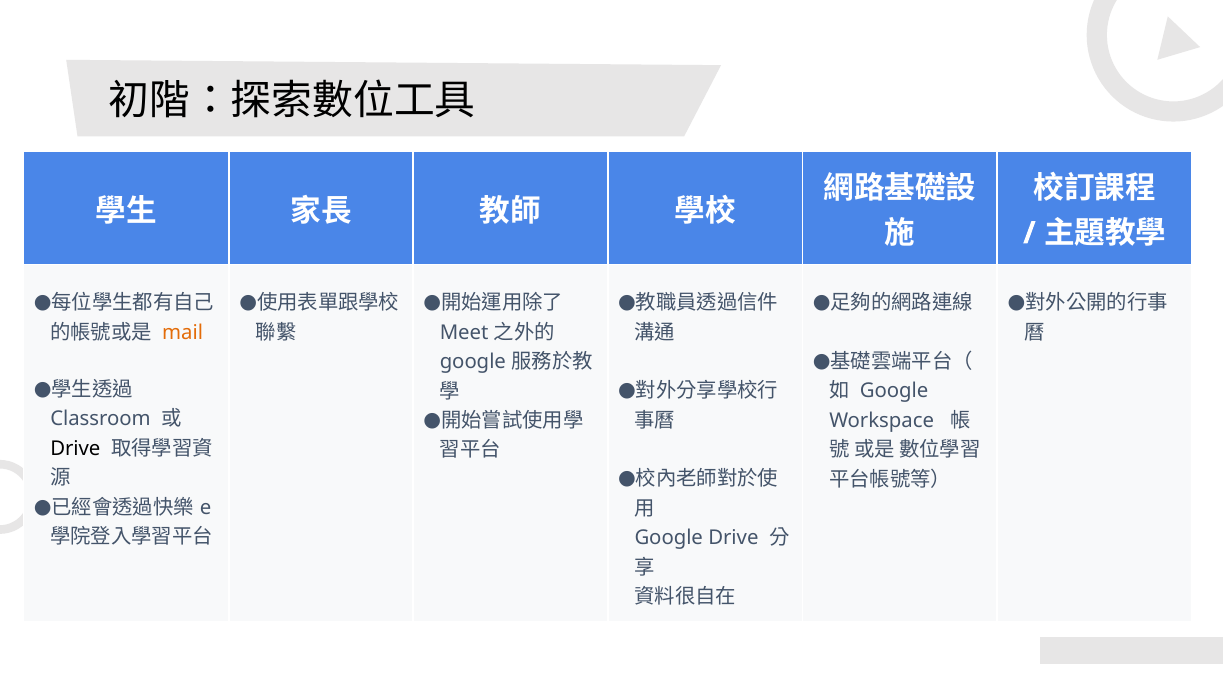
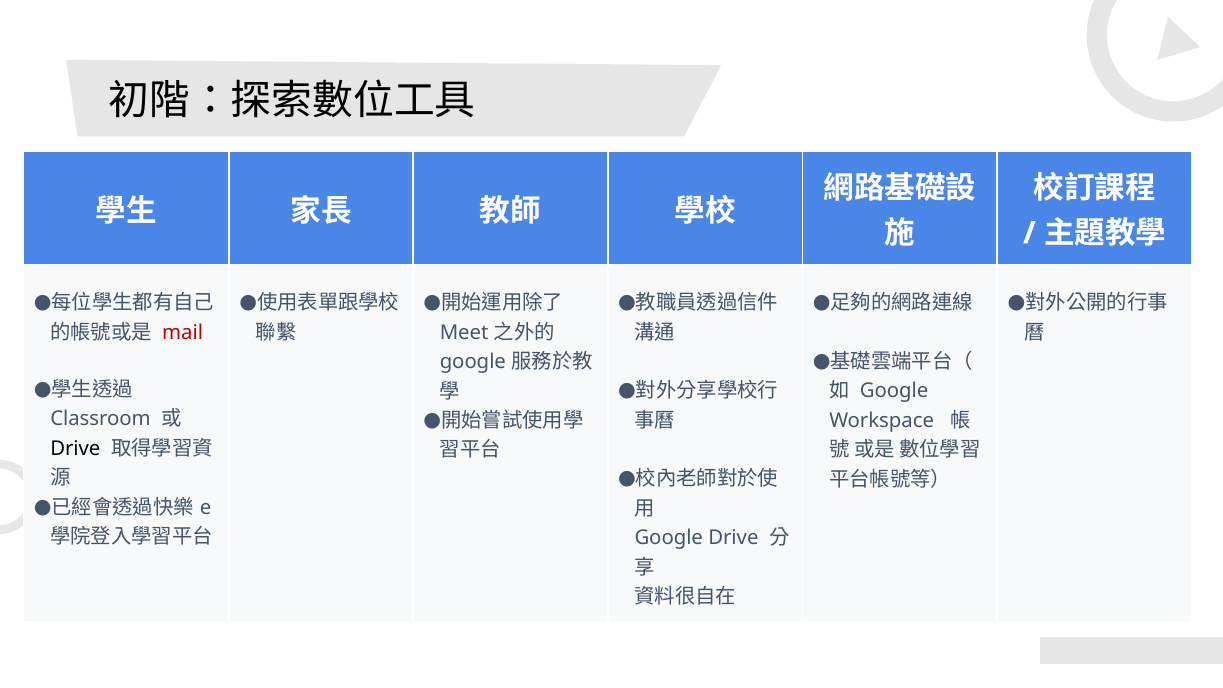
mail colour: orange -> red (183, 332)
